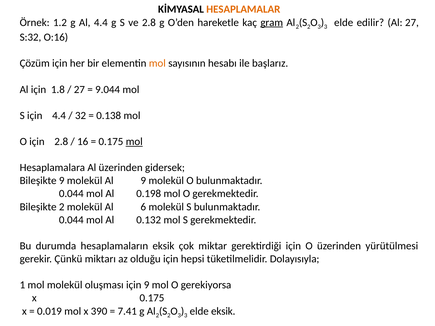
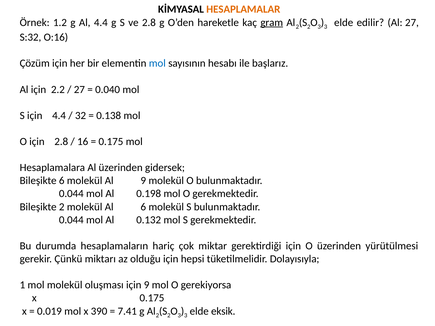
mol colour: orange -> blue (157, 63)
1.8: 1.8 -> 2.2 (58, 89)
9.044: 9.044 -> 0.040 (108, 89)
mol underline: present -> none (134, 142)
Bileşikte 9: 9 -> 6 (62, 181)
hesaplamaların eksik: eksik -> hariç (163, 246)
